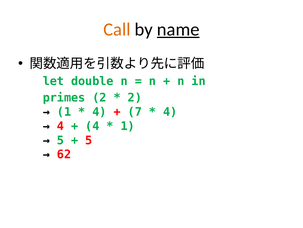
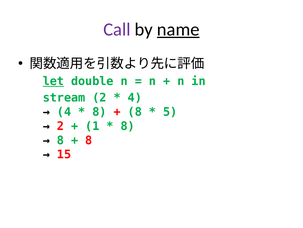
Call colour: orange -> purple (117, 29)
let underline: none -> present (53, 81)
primes: primes -> stream (64, 97)
2: 2 -> 4 (135, 97)
1: 1 -> 4 (64, 112)
4: 4 -> 8 (99, 112)
7: 7 -> 8 (135, 112)
4: 4 -> 5 (170, 112)
4: 4 -> 2 (60, 126)
4: 4 -> 1 (92, 126)
1: 1 -> 8 (128, 126)
5: 5 -> 8 (60, 140)
5: 5 -> 8 (89, 140)
62: 62 -> 15 (64, 154)
